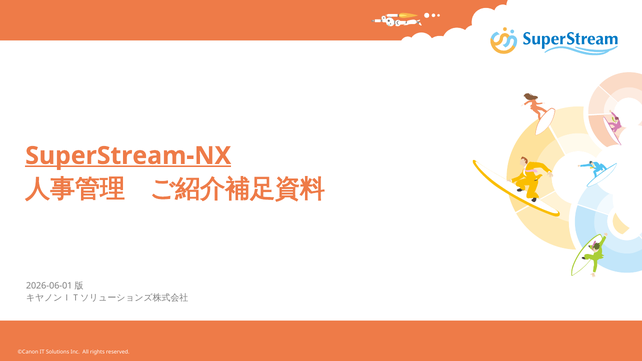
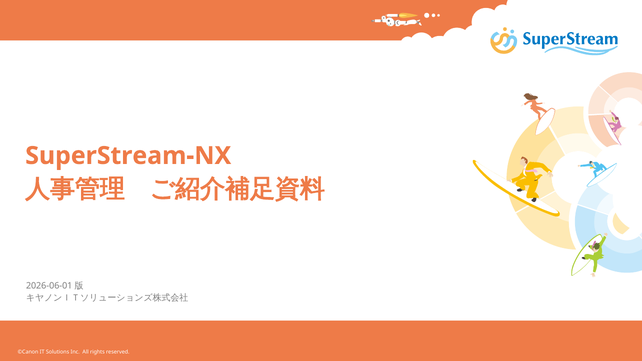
SuperStream-NX underline: present -> none (128, 156)
